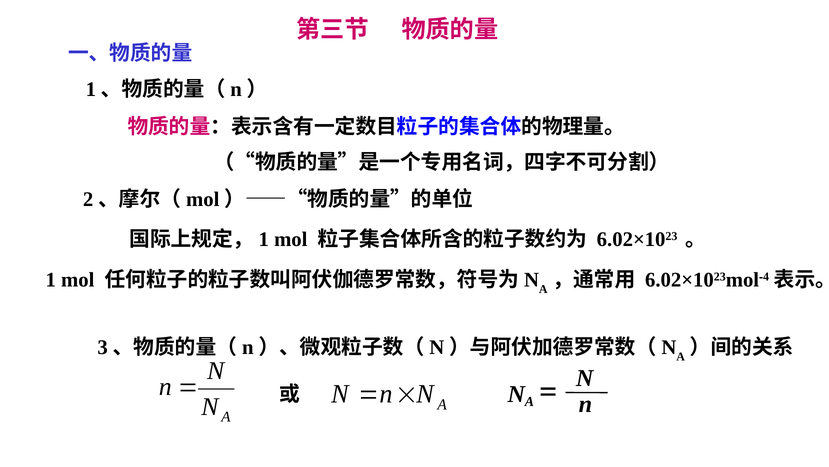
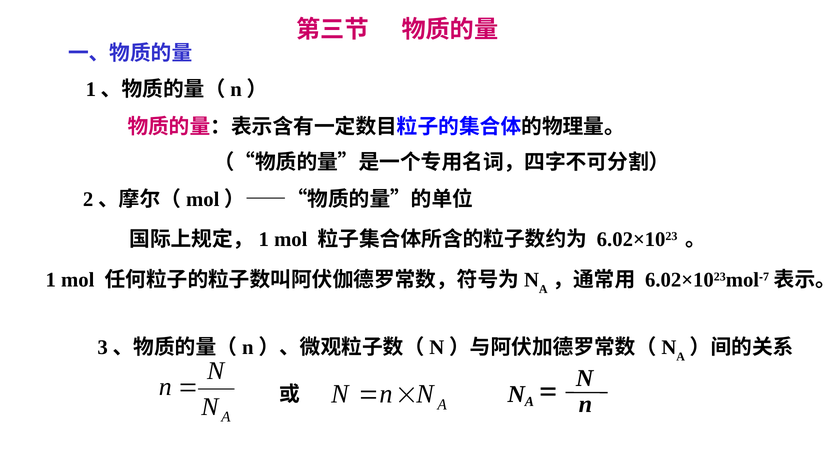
4: 4 -> 7 (766, 276)
